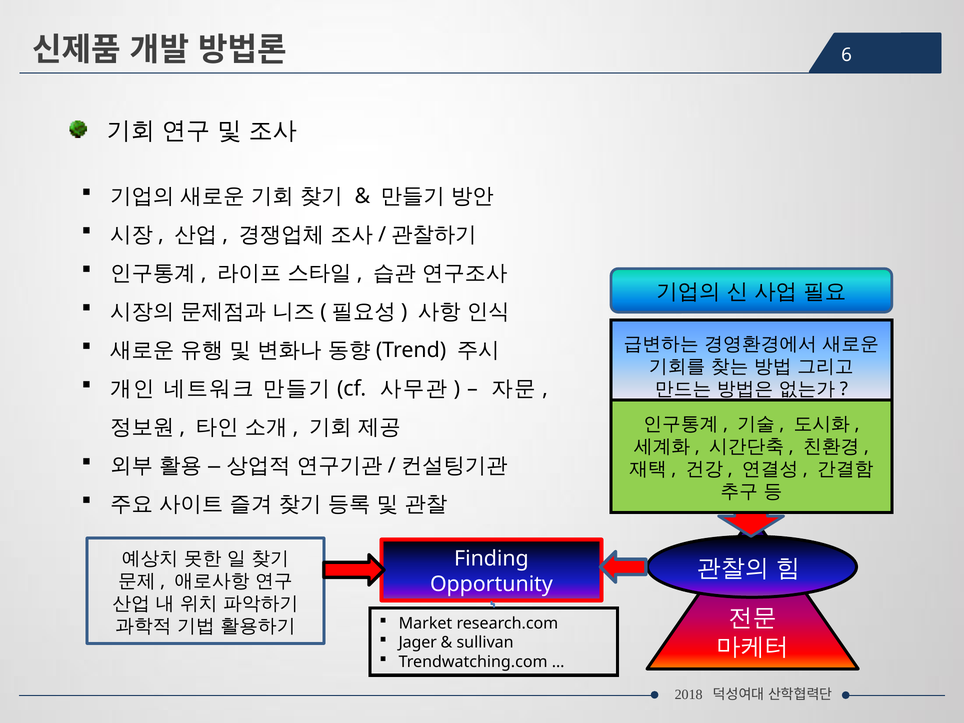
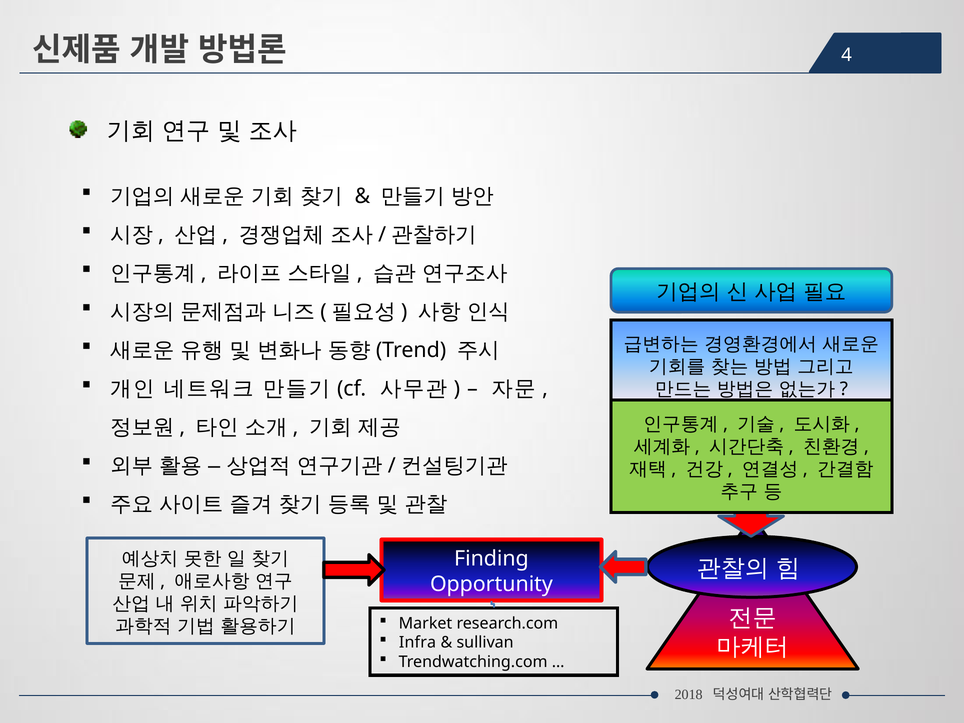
6: 6 -> 4 (847, 55)
Jager: Jager -> Infra (418, 643)
